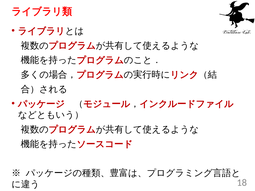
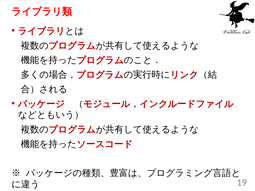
18: 18 -> 19 (242, 183)
